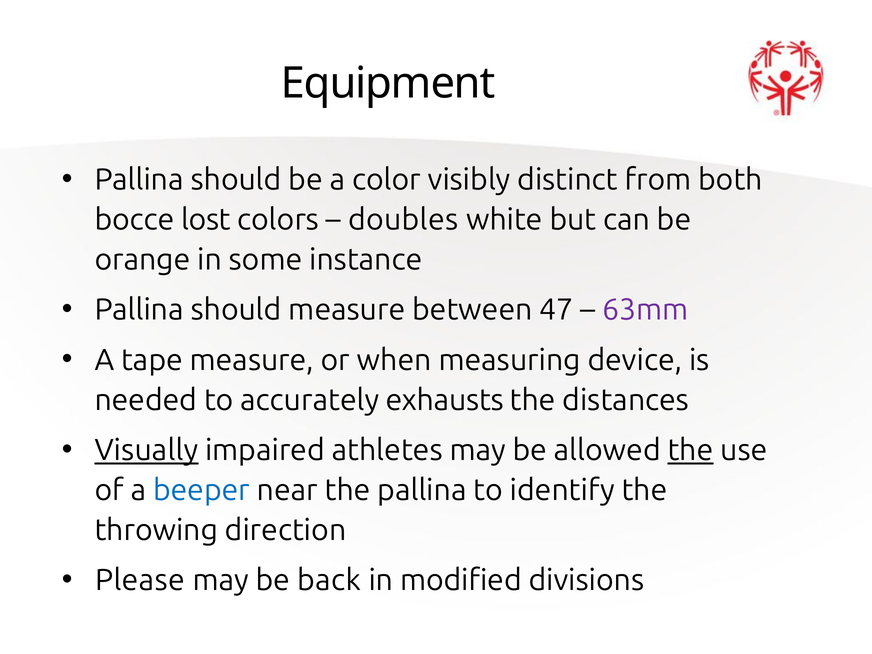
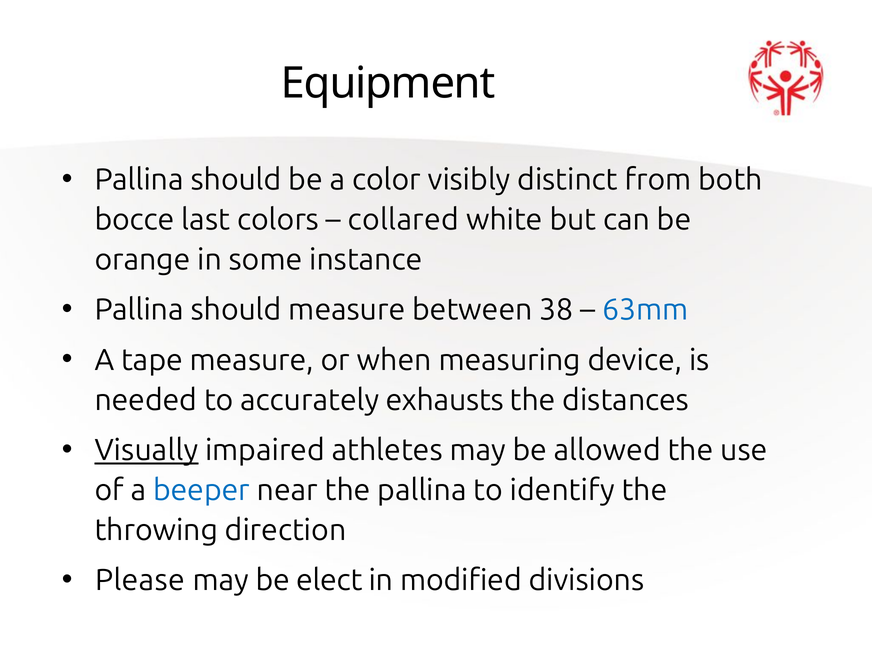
lost: lost -> last (206, 220)
doubles: doubles -> collared (403, 220)
47: 47 -> 38 (556, 310)
63mm colour: purple -> blue (645, 310)
the underline: present -> none (691, 450)
back: back -> elect (329, 580)
